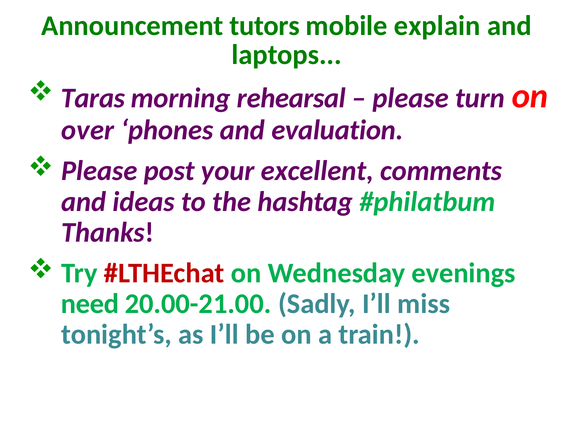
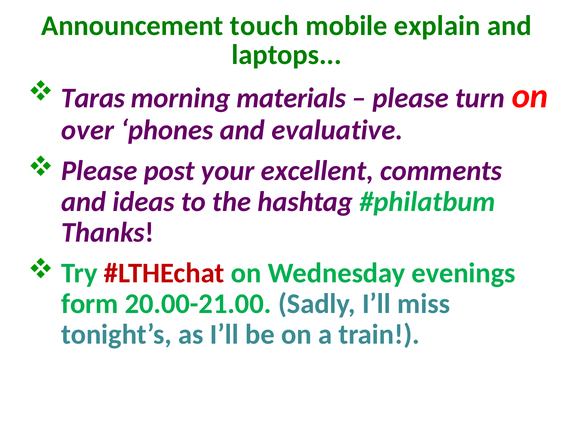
tutors: tutors -> touch (264, 26)
rehearsal: rehearsal -> materials (291, 98)
evaluation: evaluation -> evaluative (337, 130)
need: need -> form (90, 304)
